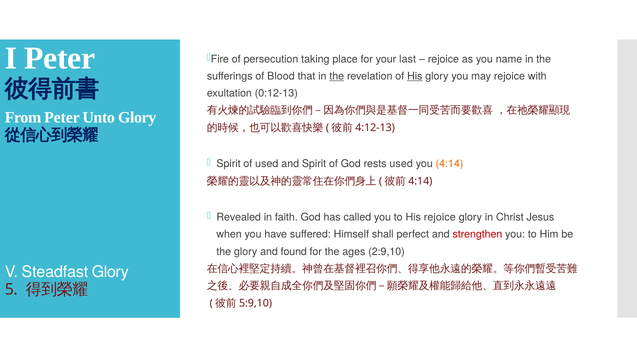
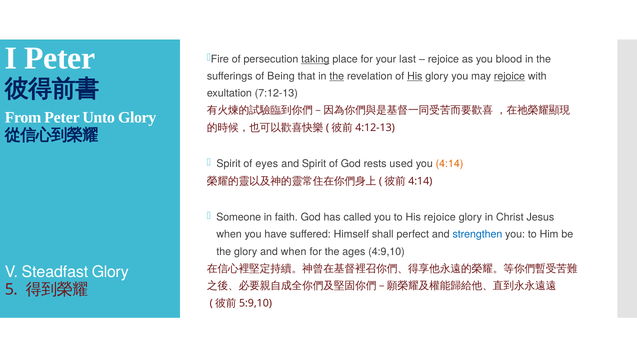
taking underline: none -> present (315, 59)
name: name -> blood (509, 59)
Blood: Blood -> Being (281, 76)
rejoice underline: none -> present (509, 76)
0:12-13: 0:12-13 -> 7:12-13 (276, 93)
of used: used -> eyes (267, 164)
Revealed: Revealed -> Someone (239, 217)
strengthen colour: red -> blue (477, 235)
and found: found -> when (294, 252)
2:9,10: 2:9,10 -> 4:9,10 (387, 252)
